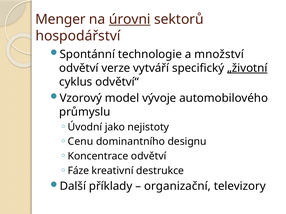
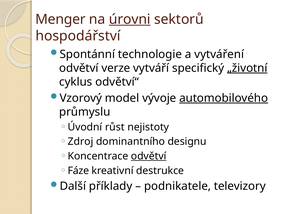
množství: množství -> vytváření (219, 54)
automobilového underline: none -> present (224, 98)
jako: jako -> růst (115, 127)
Cenu: Cenu -> Zdroj (81, 142)
odvětví underline: none -> present (149, 156)
organizační: organizační -> podnikatele (178, 187)
